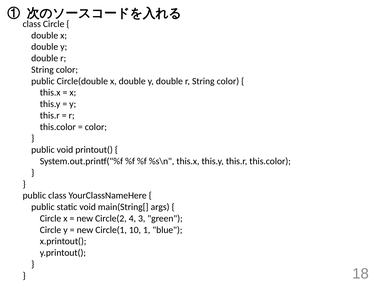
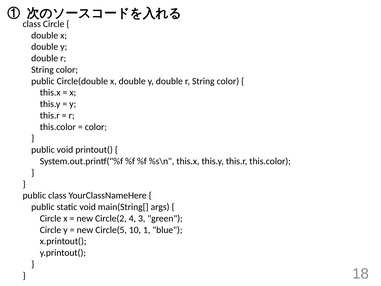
Circle(1: Circle(1 -> Circle(5 (111, 230)
